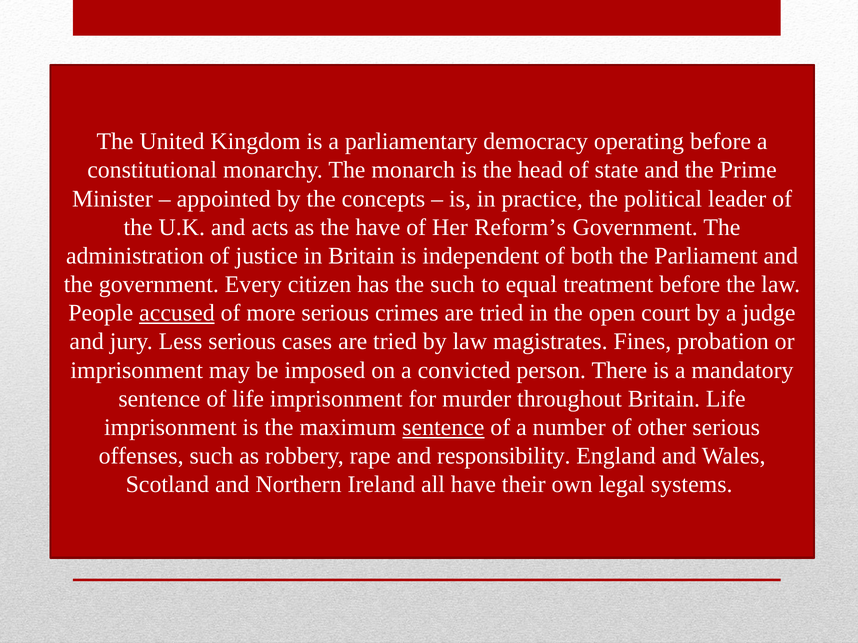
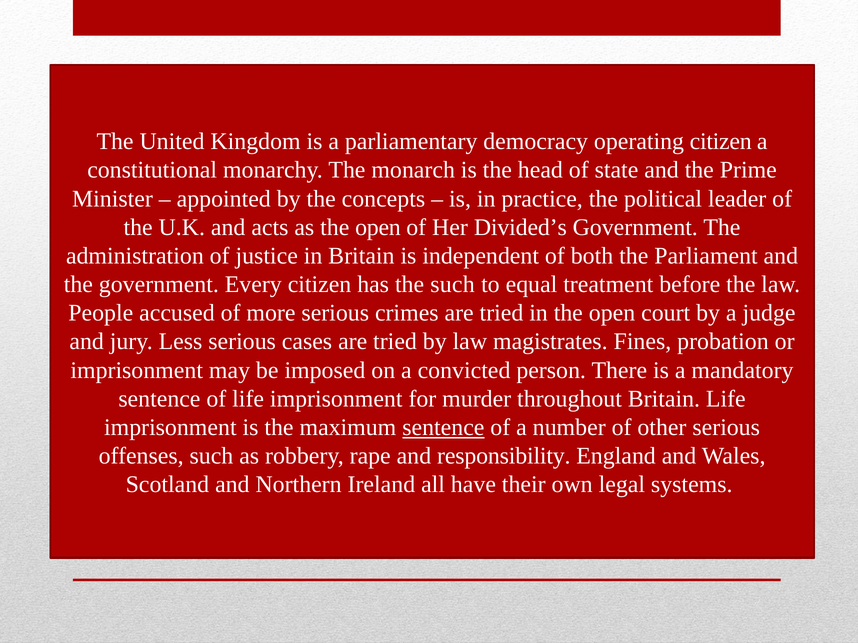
operating before: before -> citizen (721, 142)
as the have: have -> open (378, 227)
Reform’s: Reform’s -> Divided’s (520, 227)
accused underline: present -> none (177, 313)
